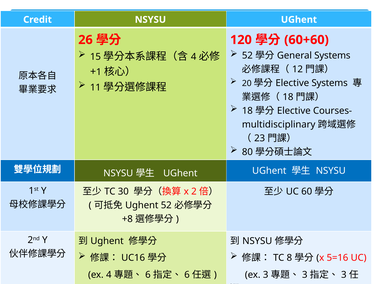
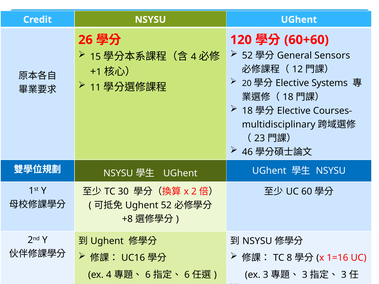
Systems: Systems -> Sensors (332, 56)
80: 80 -> 46 (247, 152)
5=16: 5=16 -> 1=16 (337, 258)
